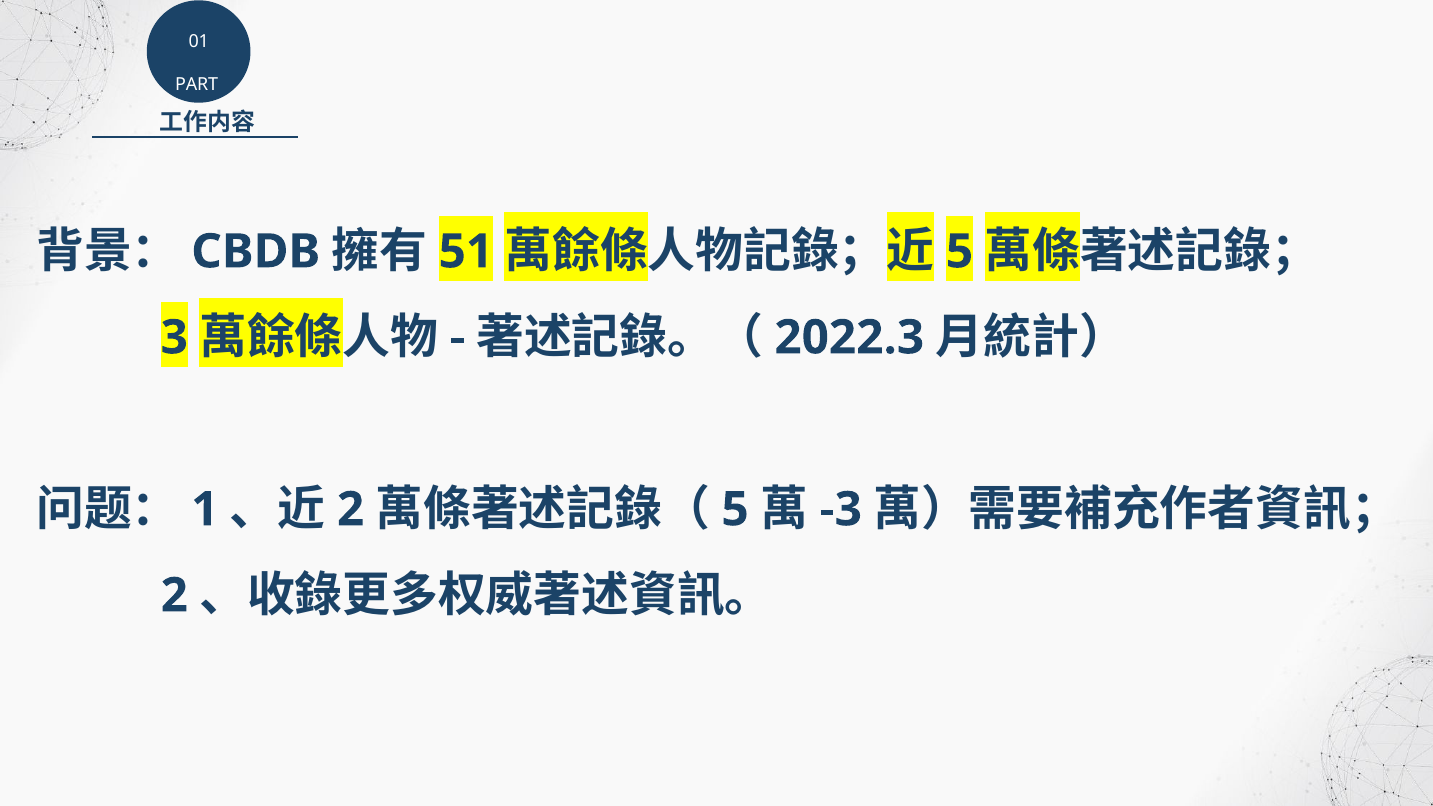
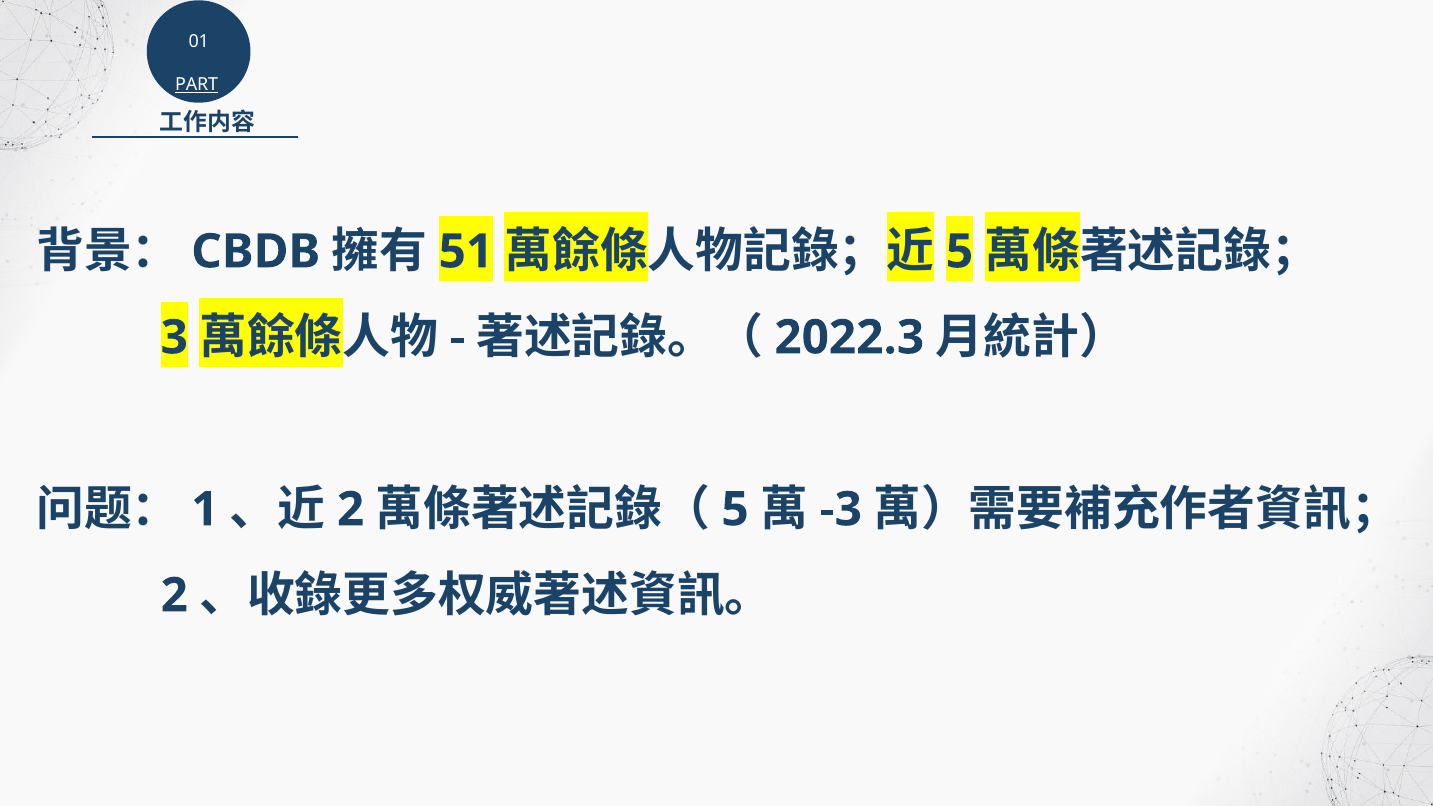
PART underline: none -> present (197, 85)
